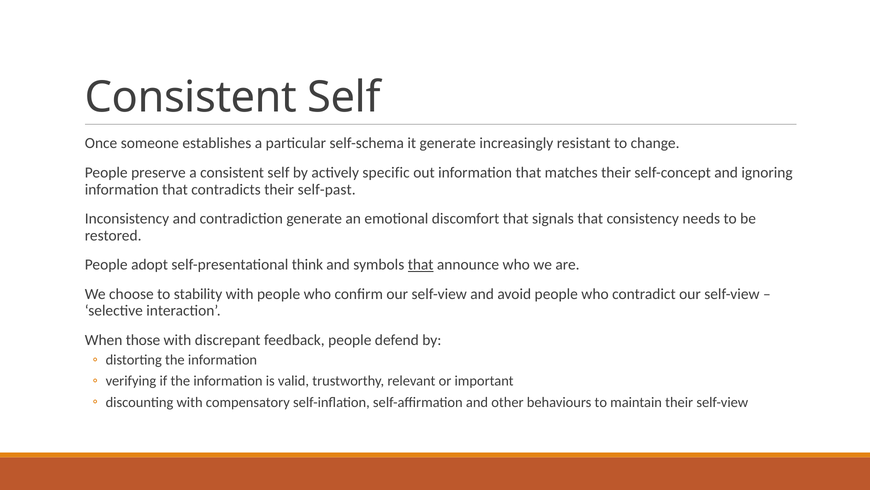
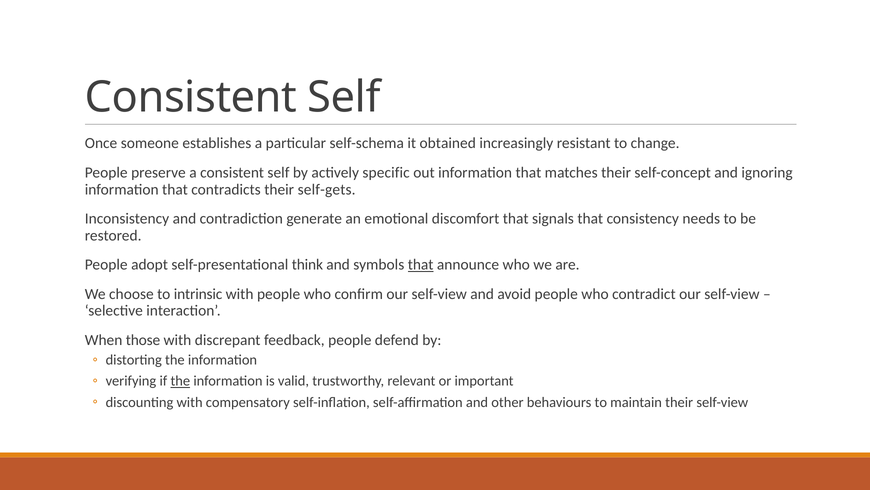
it generate: generate -> obtained (448, 143)
self-past: self-past -> self-gets (327, 189)
stability: stability -> intrinsic (198, 294)
the underline: none -> present (180, 381)
